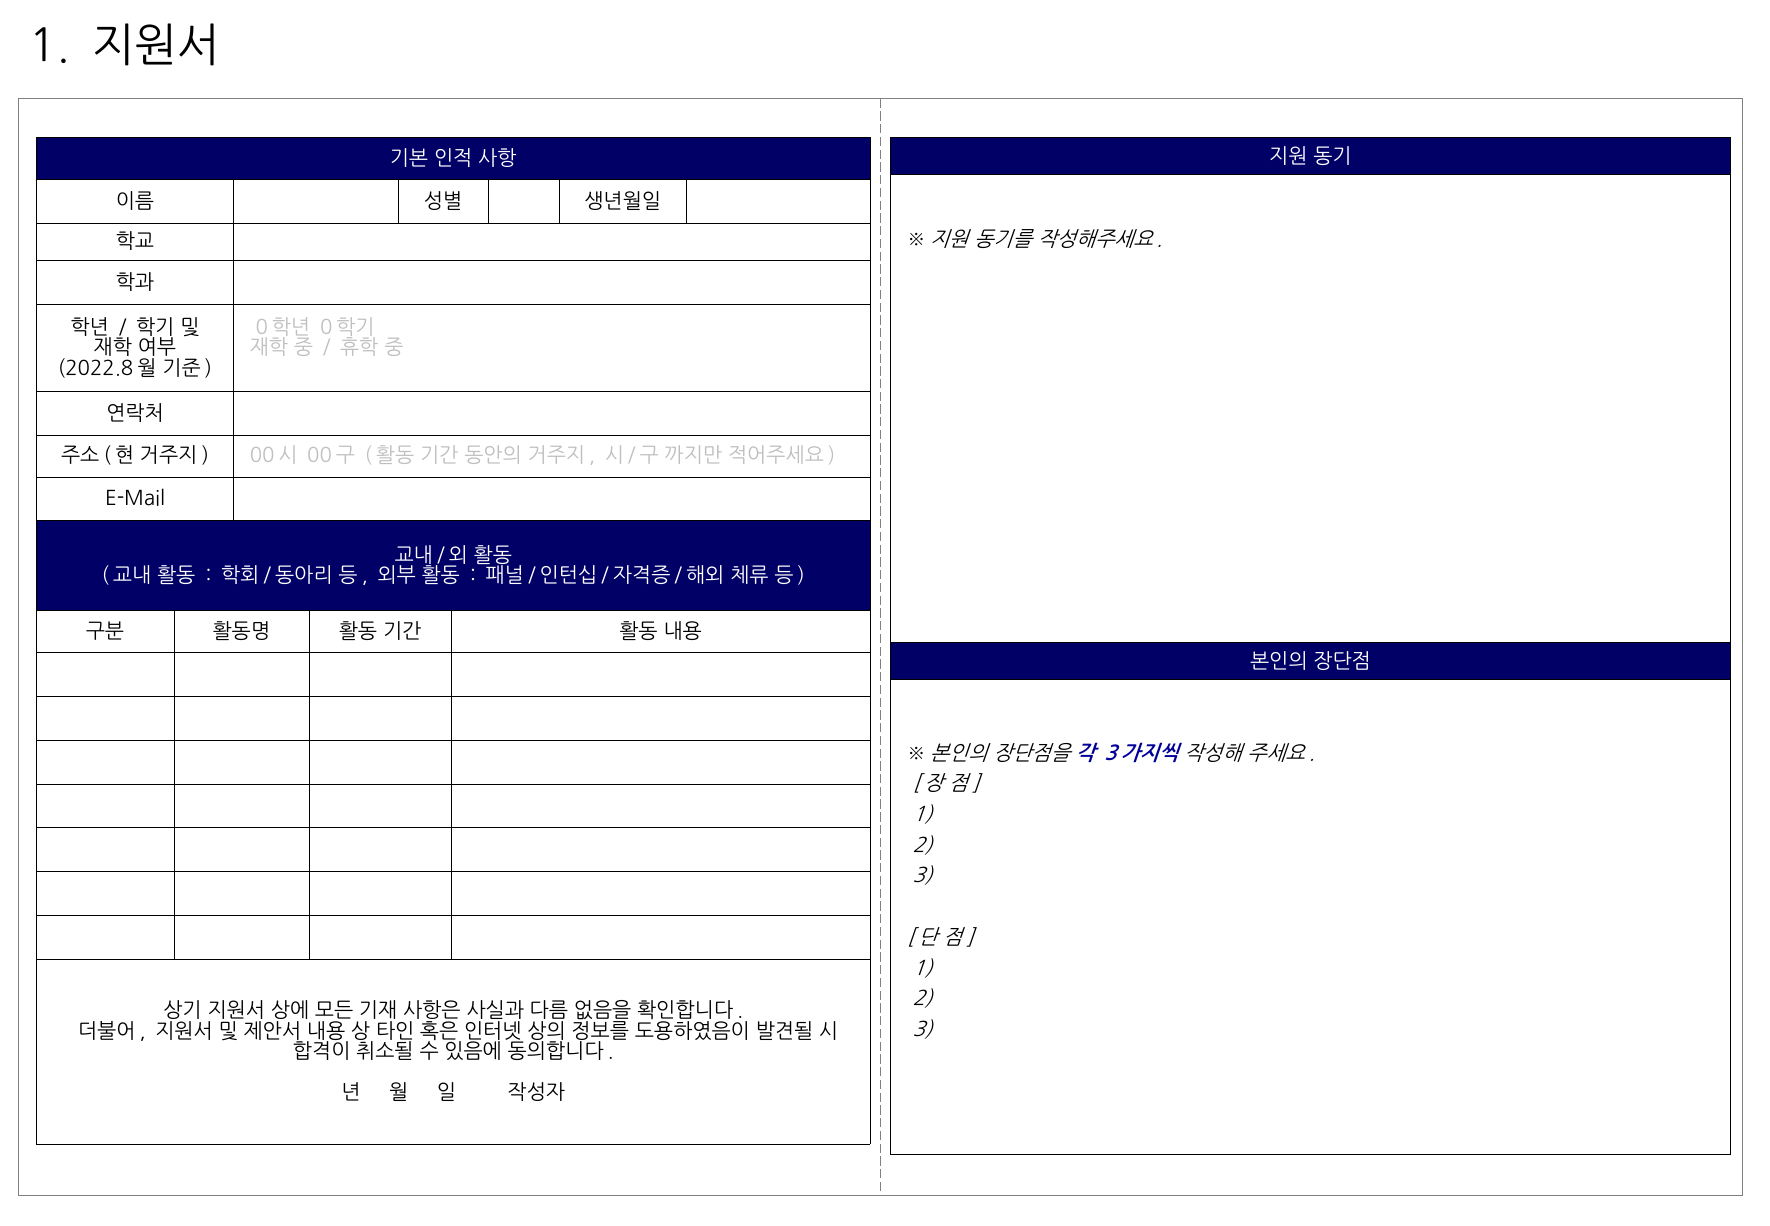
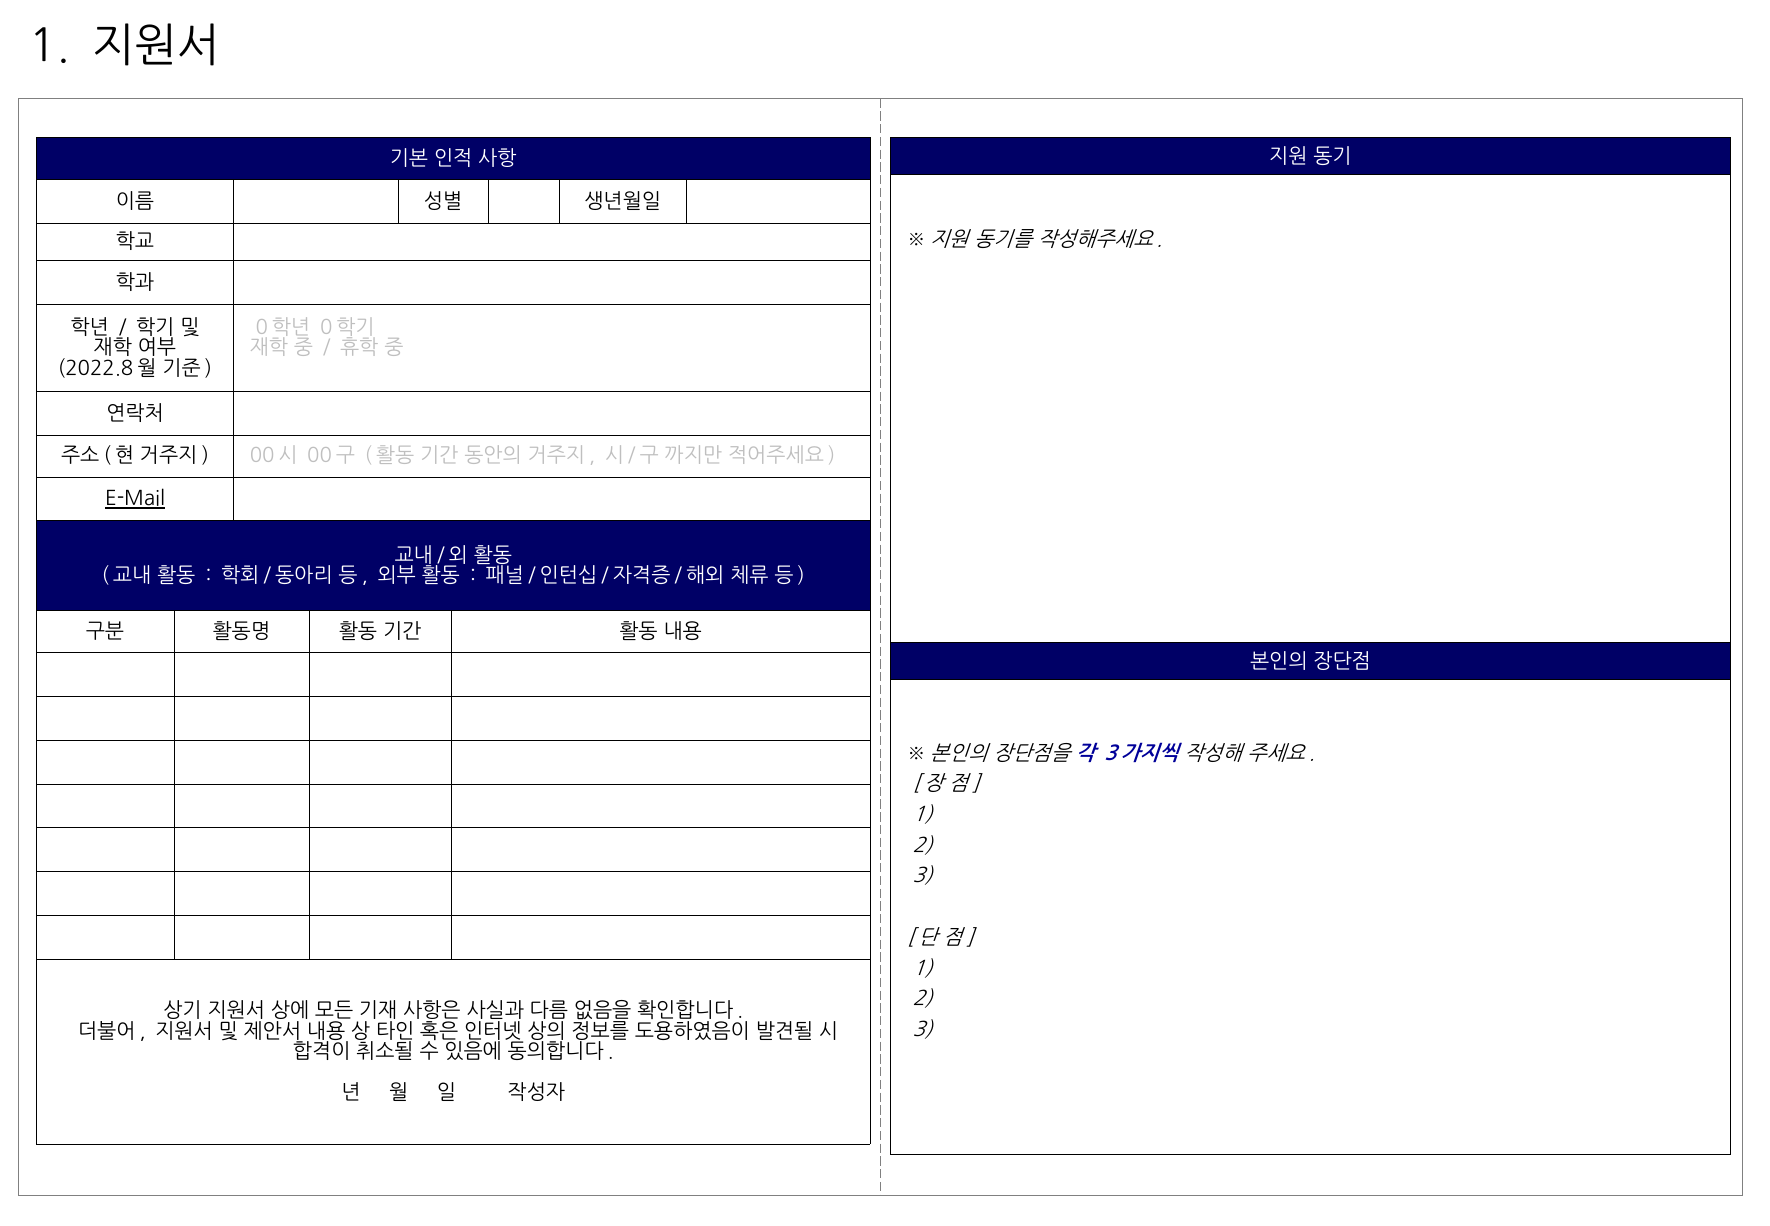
E-Mail underline: none -> present (135, 499)
